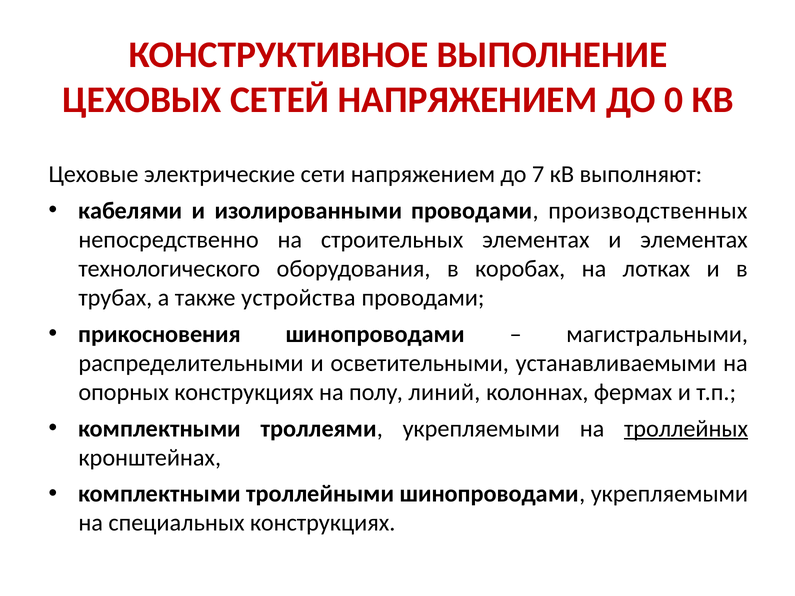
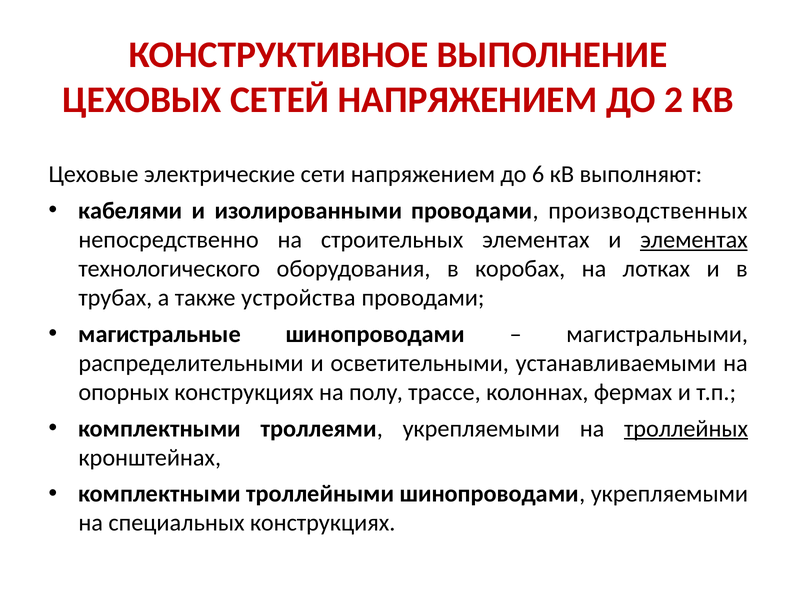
0: 0 -> 2 (674, 100)
7: 7 -> 6 (538, 174)
элементах underline: none -> present (694, 240)
прикосновения: прикосновения -> магистральные (160, 334)
линий: линий -> трассе (444, 392)
